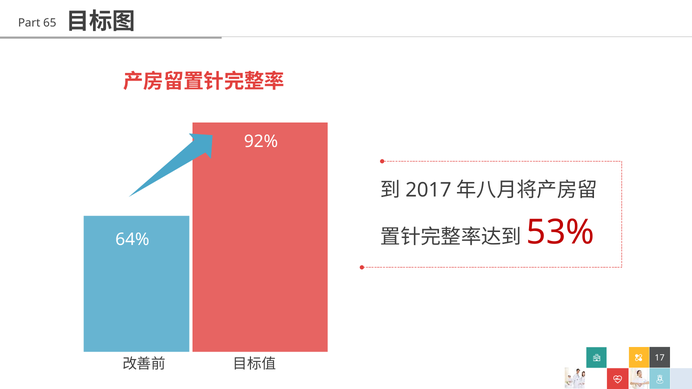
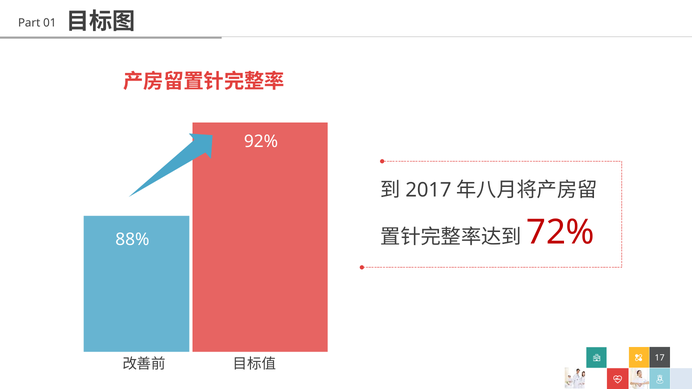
65: 65 -> 01 (50, 23)
53%: 53% -> 72% (560, 232)
64%: 64% -> 88% (132, 239)
